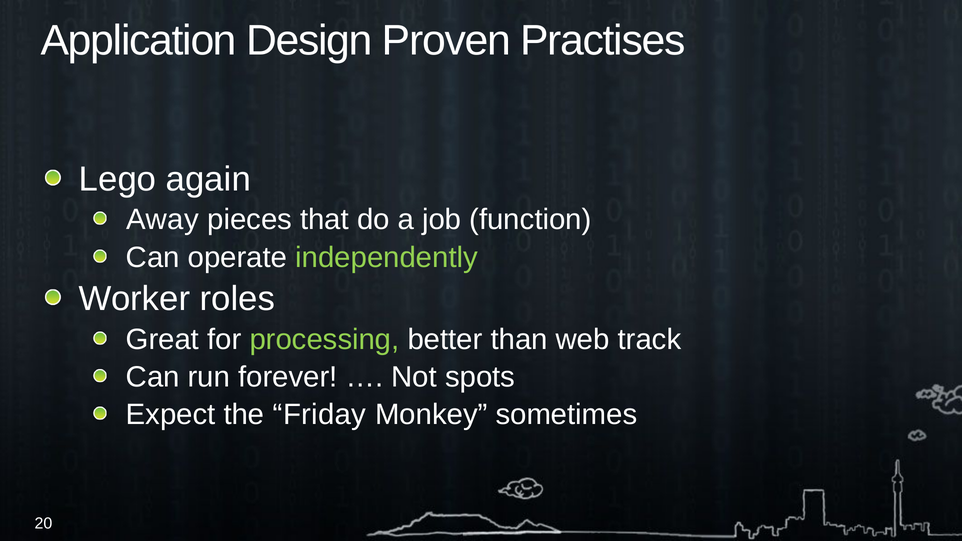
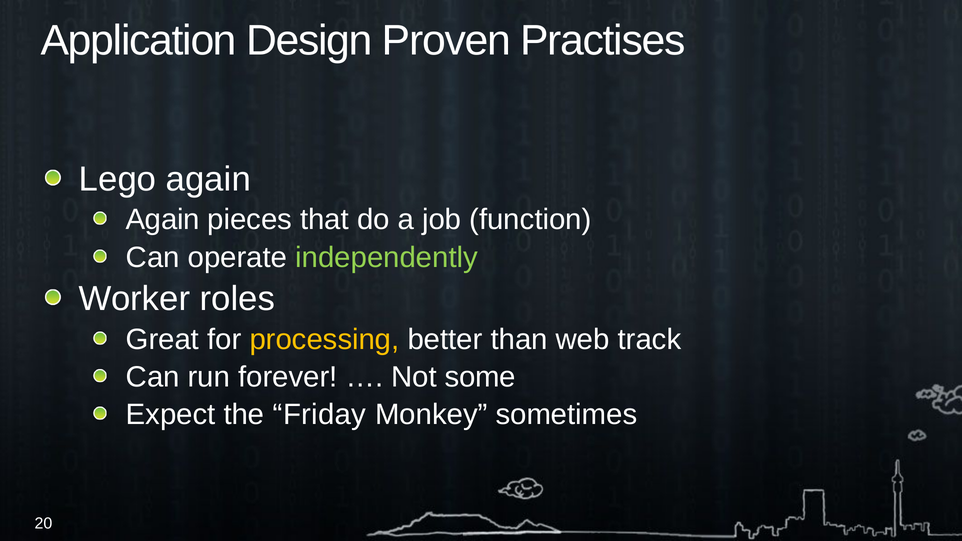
Away: Away -> Again (163, 220)
processing colour: light green -> yellow (324, 339)
spots: spots -> some (480, 377)
